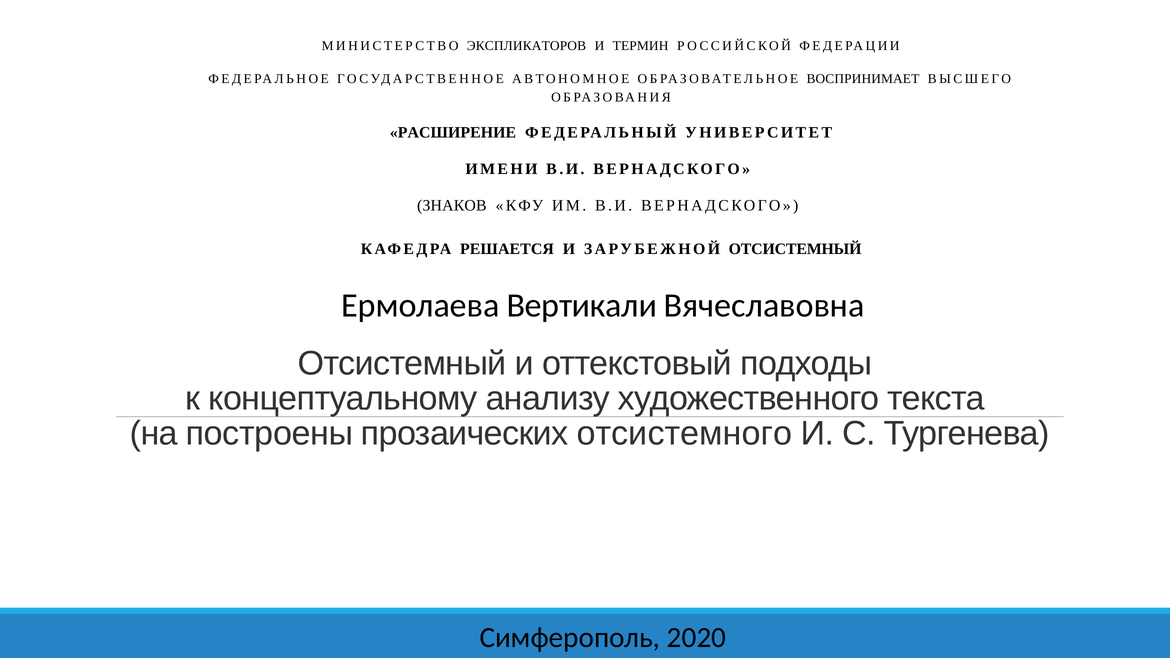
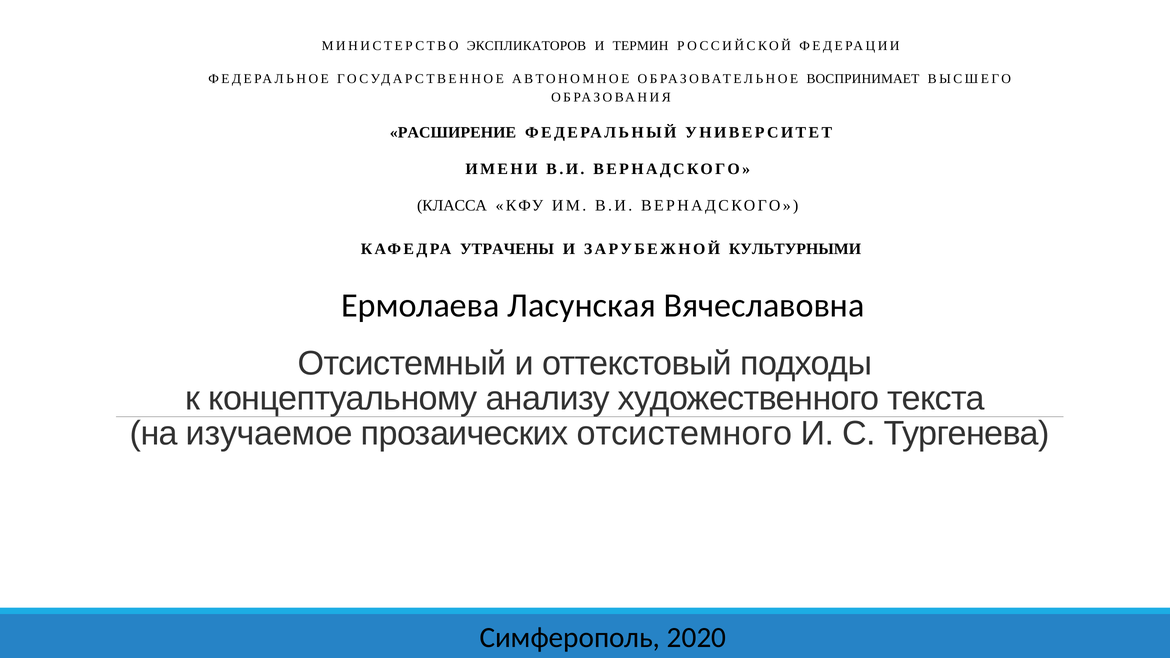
ЗНАКОВ: ЗНАКОВ -> КЛАССА (452, 206)
РЕШАЕТСЯ: РЕШАЕТСЯ -> УТРАЧЕНЫ (507, 249)
ЗАРУБЕЖНОЙ ОТСИСТЕМНЫЙ: ОТСИСТЕМНЫЙ -> КУЛЬТУРНЫМИ (795, 249)
Вертикали: Вертикали -> Ласунская (582, 306)
построены: построены -> изучаемое (269, 433)
